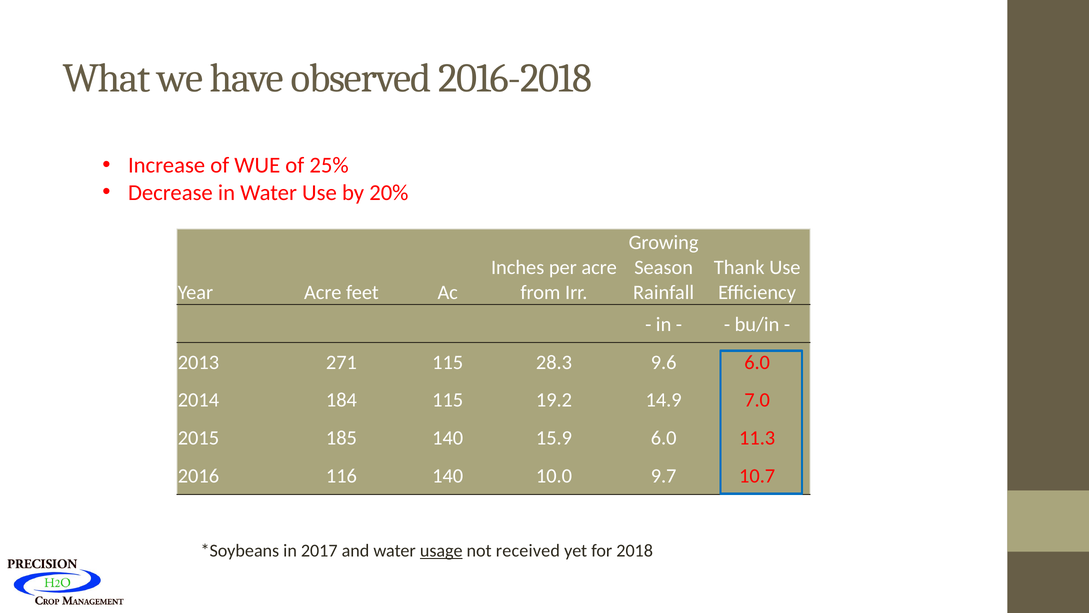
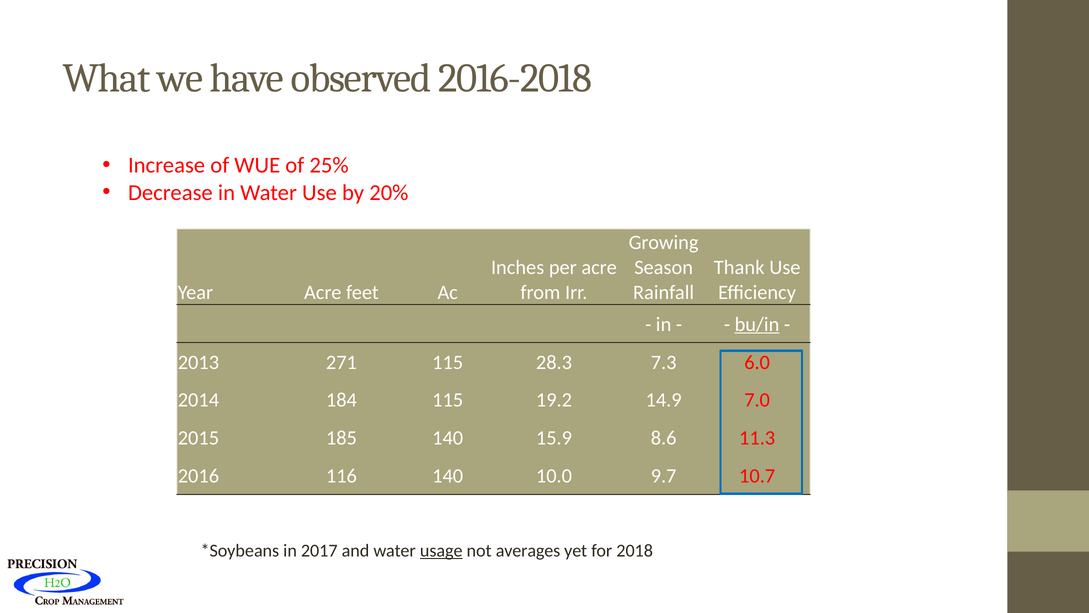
bu/in underline: none -> present (757, 324)
9.6: 9.6 -> 7.3 (664, 362)
15.9 6.0: 6.0 -> 8.6 (664, 438)
received: received -> averages (528, 550)
